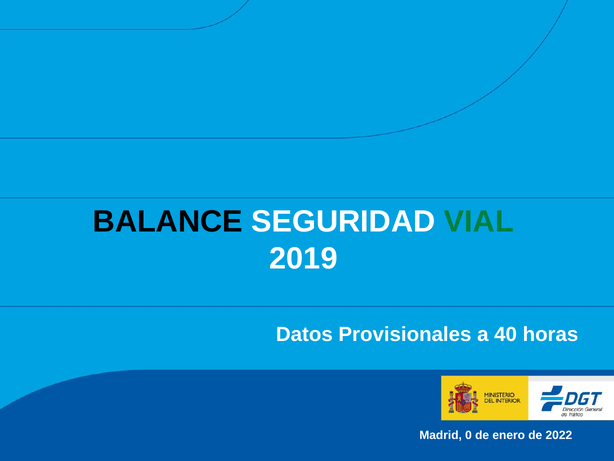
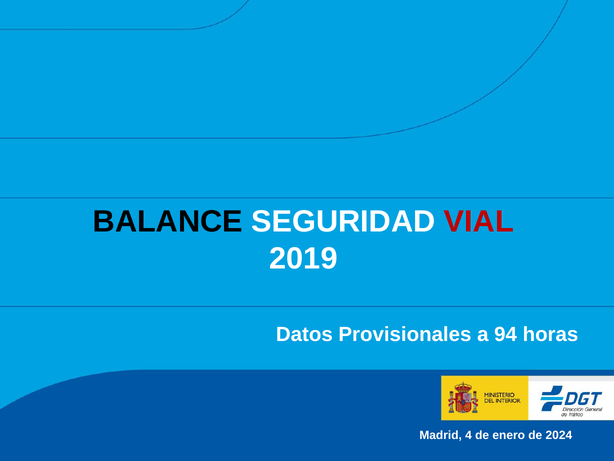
VIAL colour: green -> red (479, 222)
40: 40 -> 94 (506, 334)
0: 0 -> 4 (469, 435)
2022: 2022 -> 2024 (559, 435)
